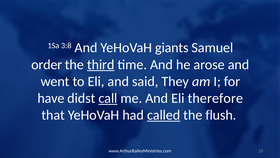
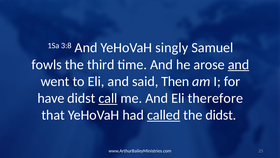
giants: giants -> singly (172, 48)
order: order -> fowls (47, 64)
third underline: present -> none (101, 64)
and underline: none -> present (239, 64)
They: They -> Then (175, 81)
the flush: flush -> didst (221, 115)
